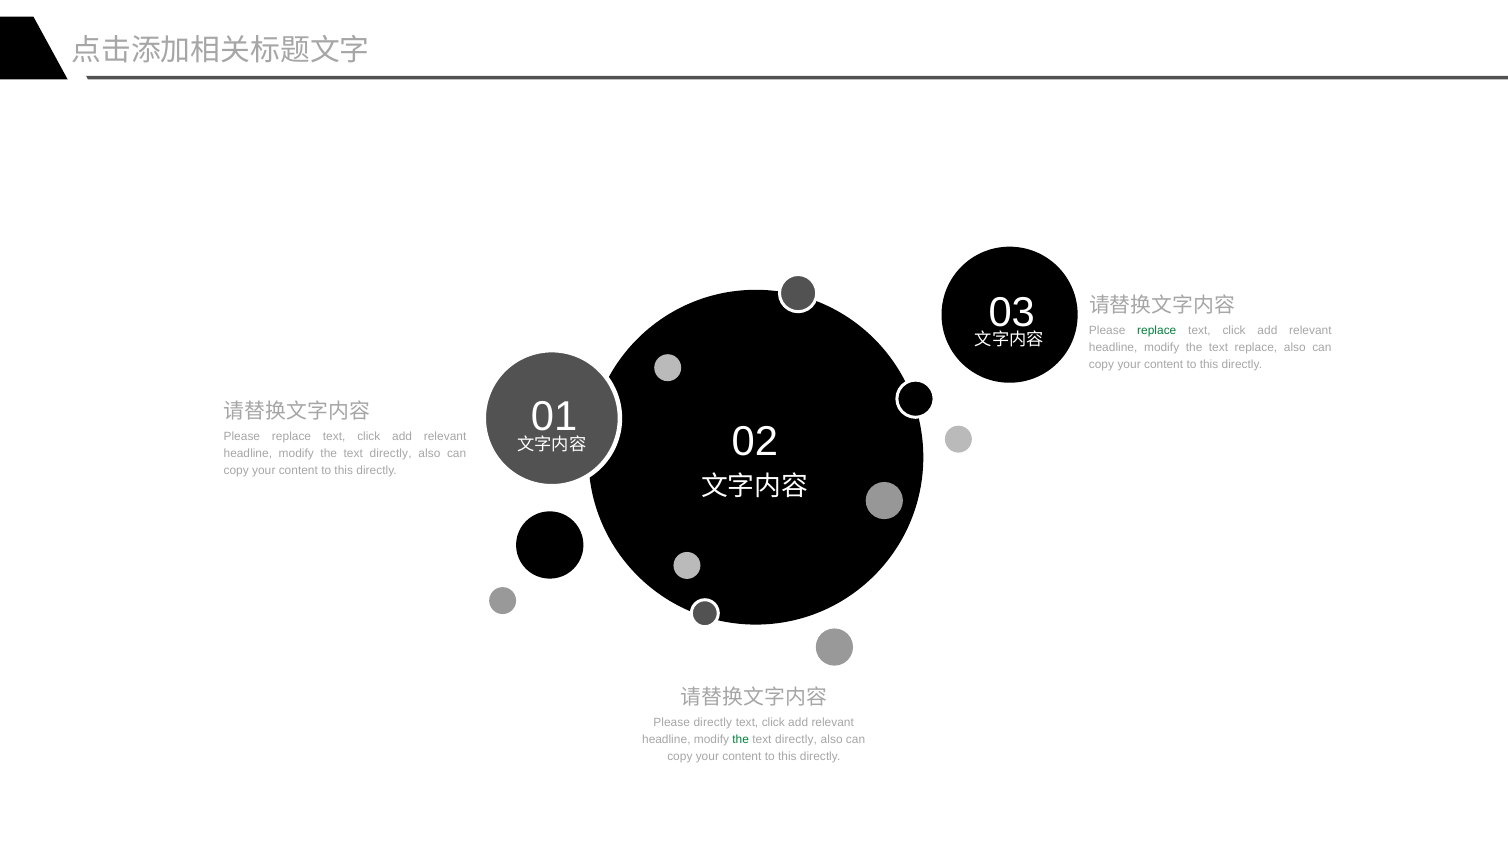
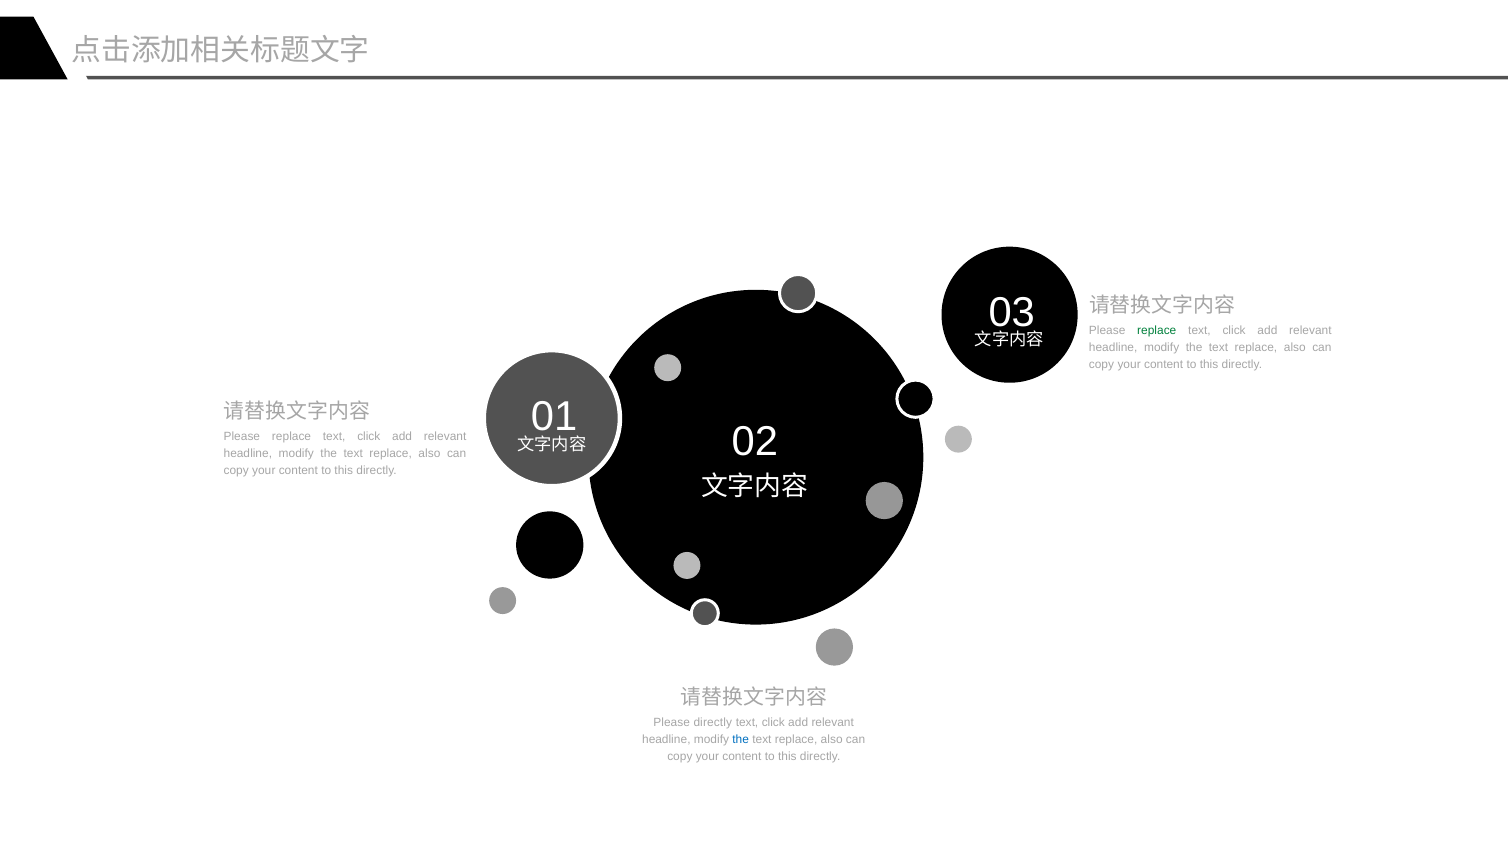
directly: directly -> replace (391, 454)
the colour: green -> blue (741, 740)
directly: directly -> replace (796, 740)
